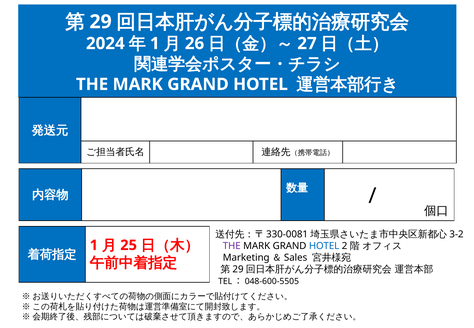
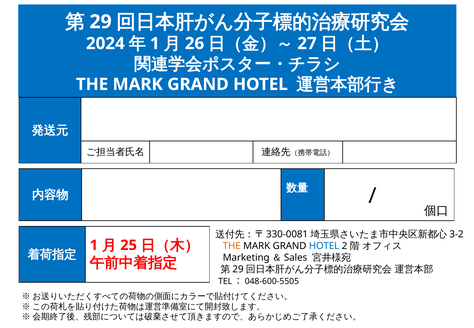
THE colour: purple -> orange (232, 246)
